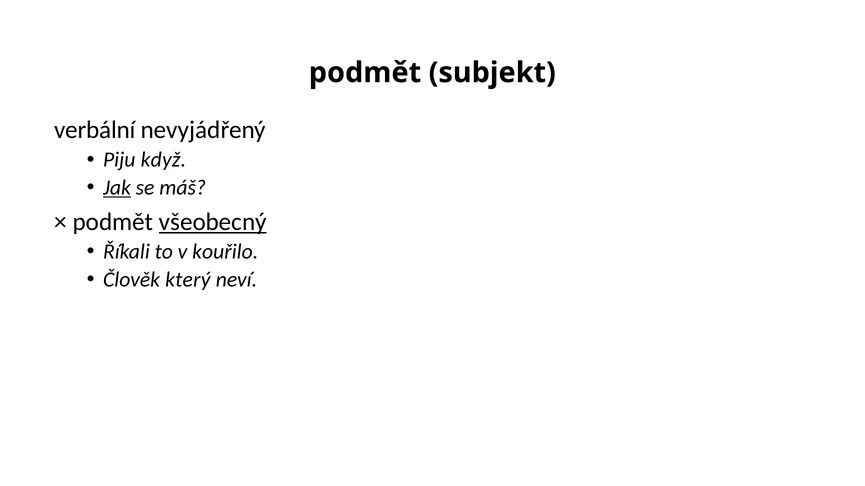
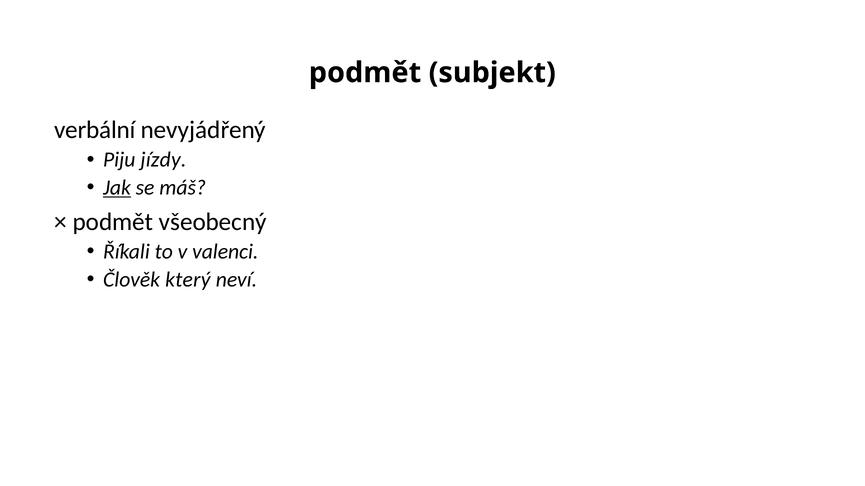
když: když -> jízdy (163, 160)
všeobecný underline: present -> none (213, 222)
kouřilo: kouřilo -> valenci (225, 252)
